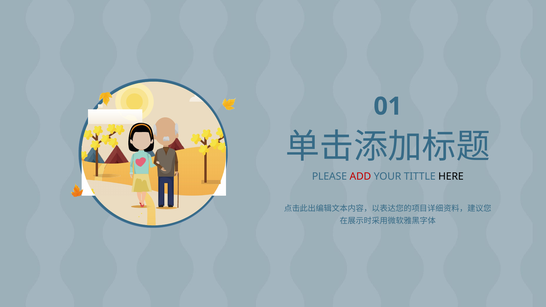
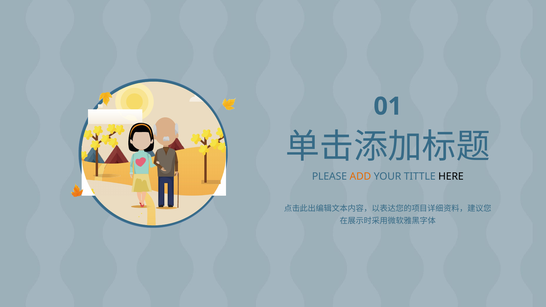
ADD colour: red -> orange (360, 176)
